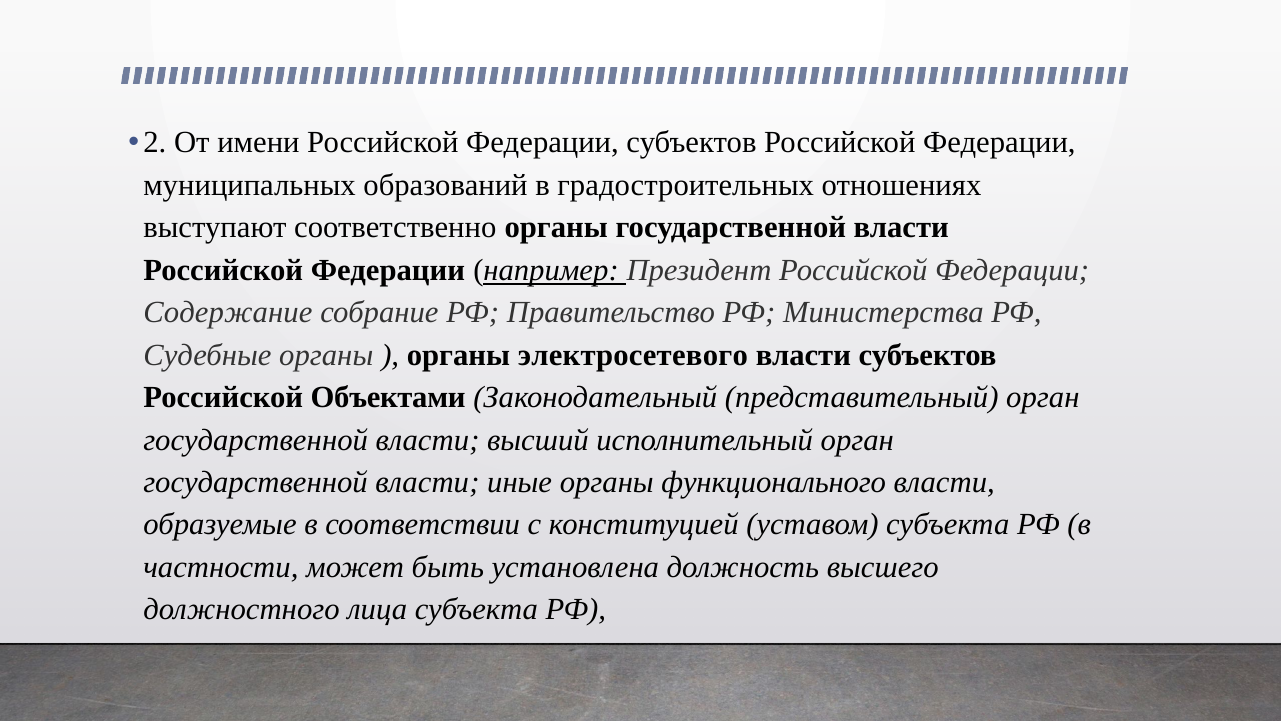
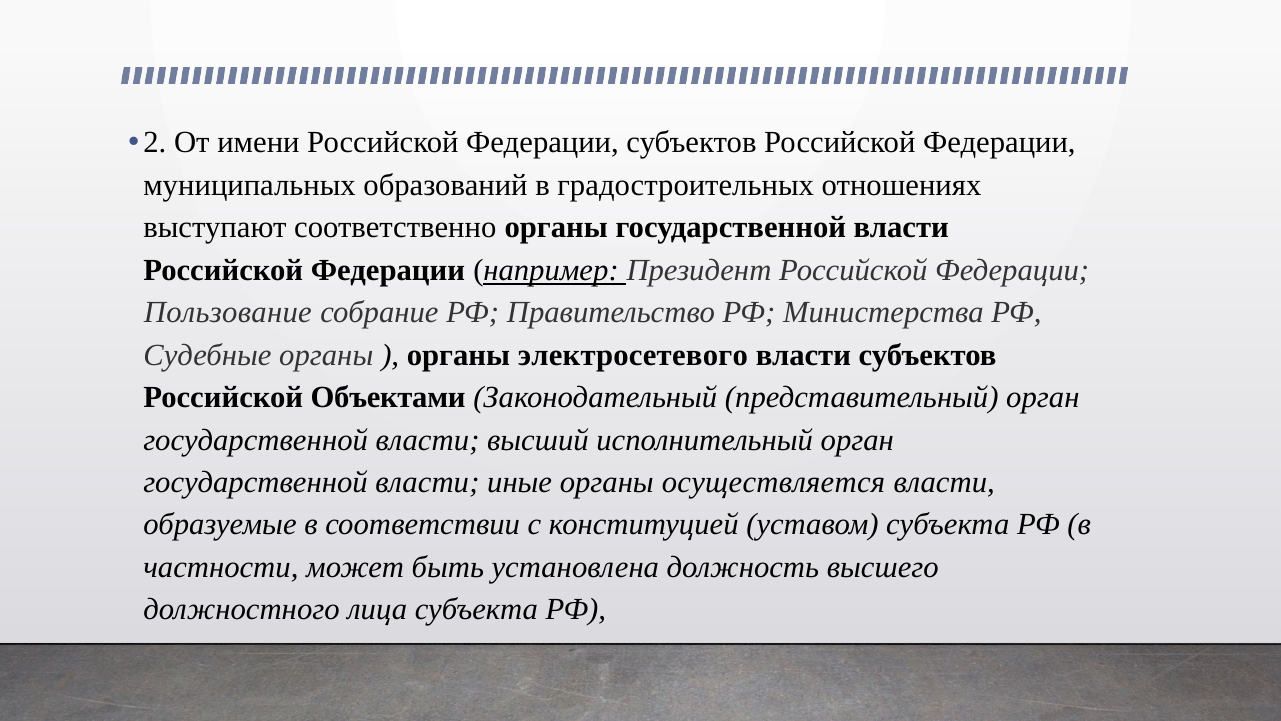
Содержание: Содержание -> Пользование (228, 312)
функционального: функционального -> осуществляется (774, 482)
